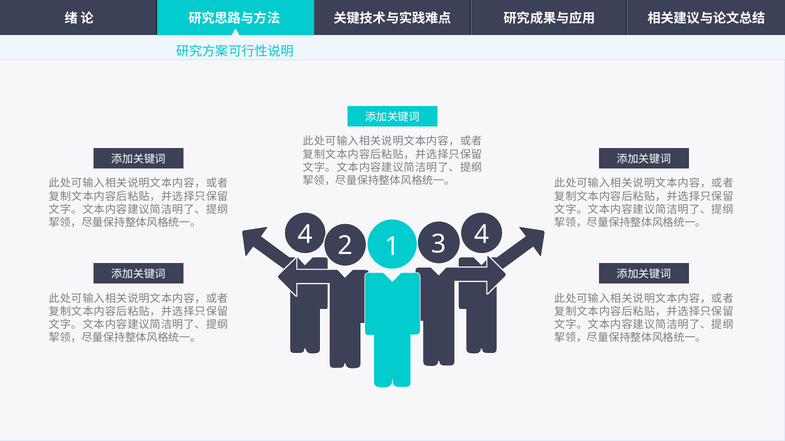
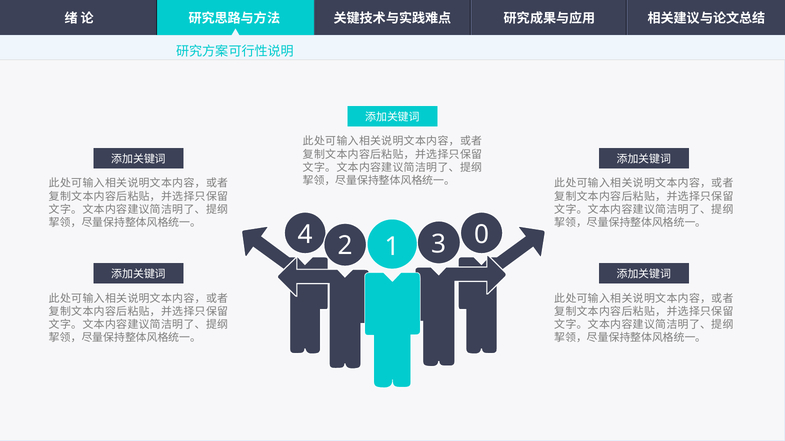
4 4: 4 -> 0 (482, 235)
